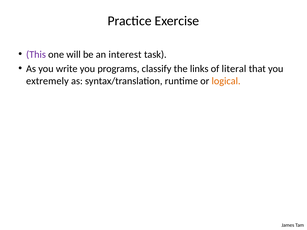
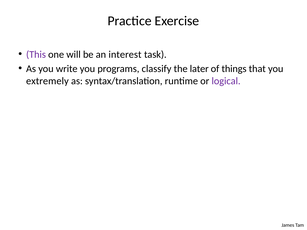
links: links -> later (199, 69)
literal: literal -> things (234, 69)
logical colour: orange -> purple (226, 81)
